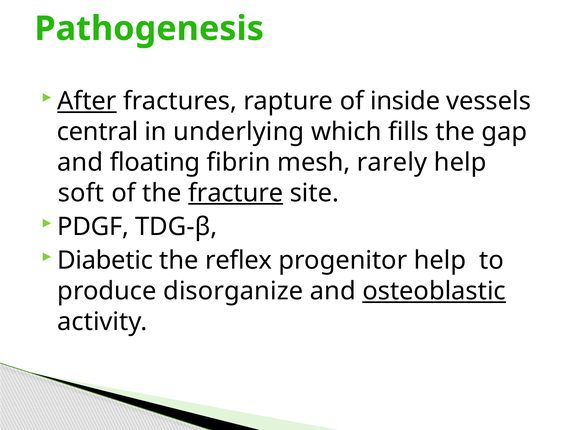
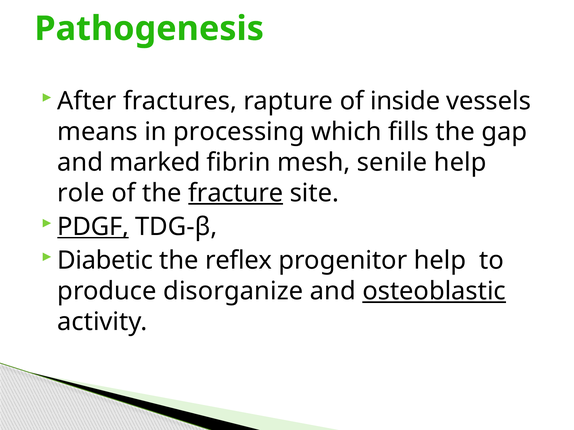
After underline: present -> none (87, 101)
central: central -> means (98, 132)
underlying: underlying -> processing (239, 132)
floating: floating -> marked (155, 163)
rarely: rarely -> senile (392, 163)
soft: soft -> role (81, 193)
PDGF underline: none -> present (93, 227)
